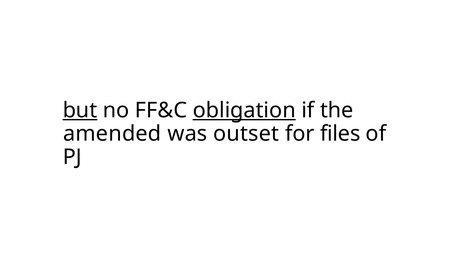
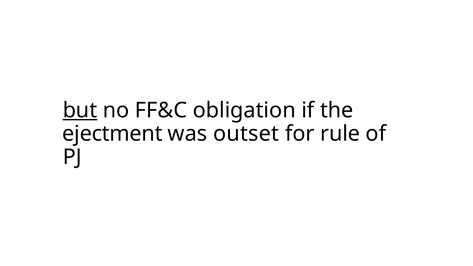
obligation underline: present -> none (244, 110)
amended: amended -> ejectment (112, 134)
files: files -> rule (340, 134)
